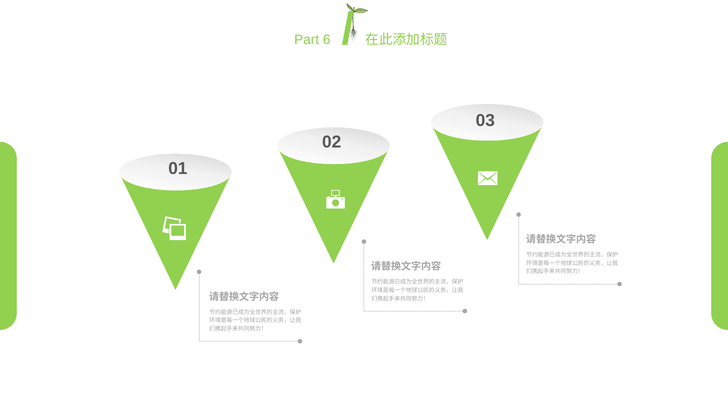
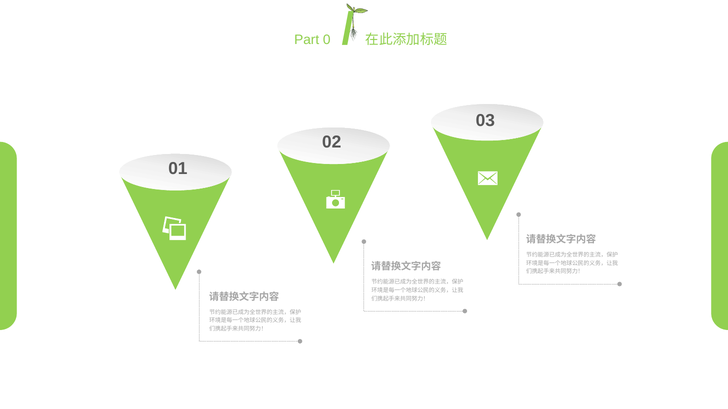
6: 6 -> 0 (327, 40)
